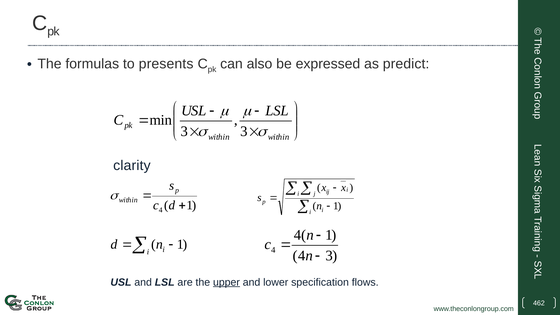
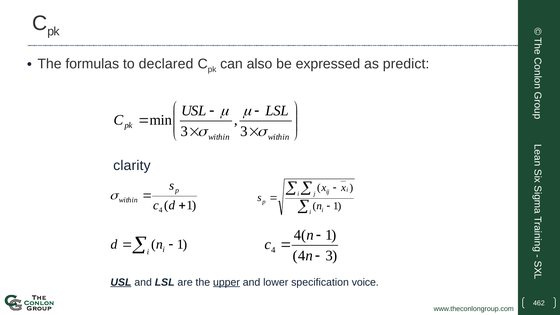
presents: presents -> declared (166, 64)
USL underline: none -> present (121, 282)
flows: flows -> voice (365, 282)
